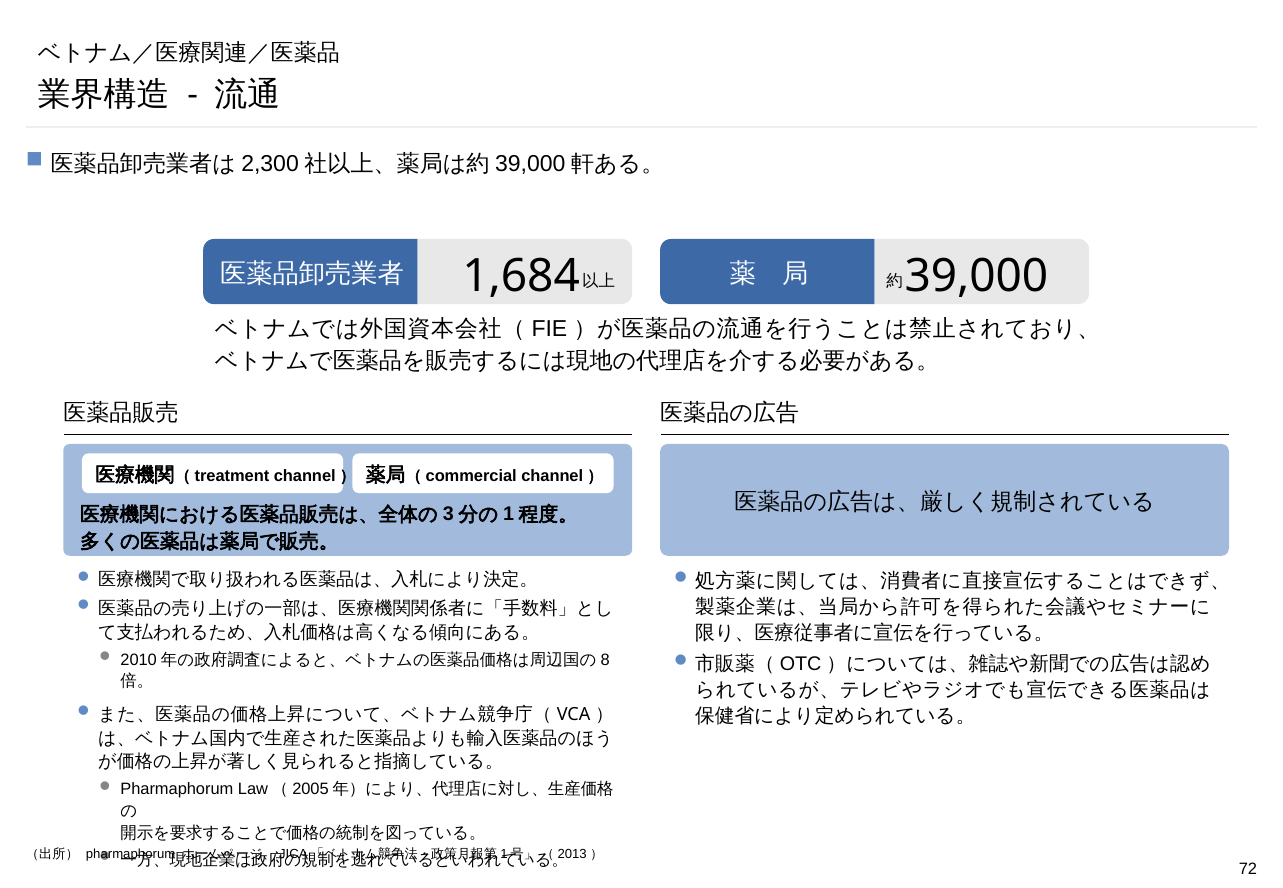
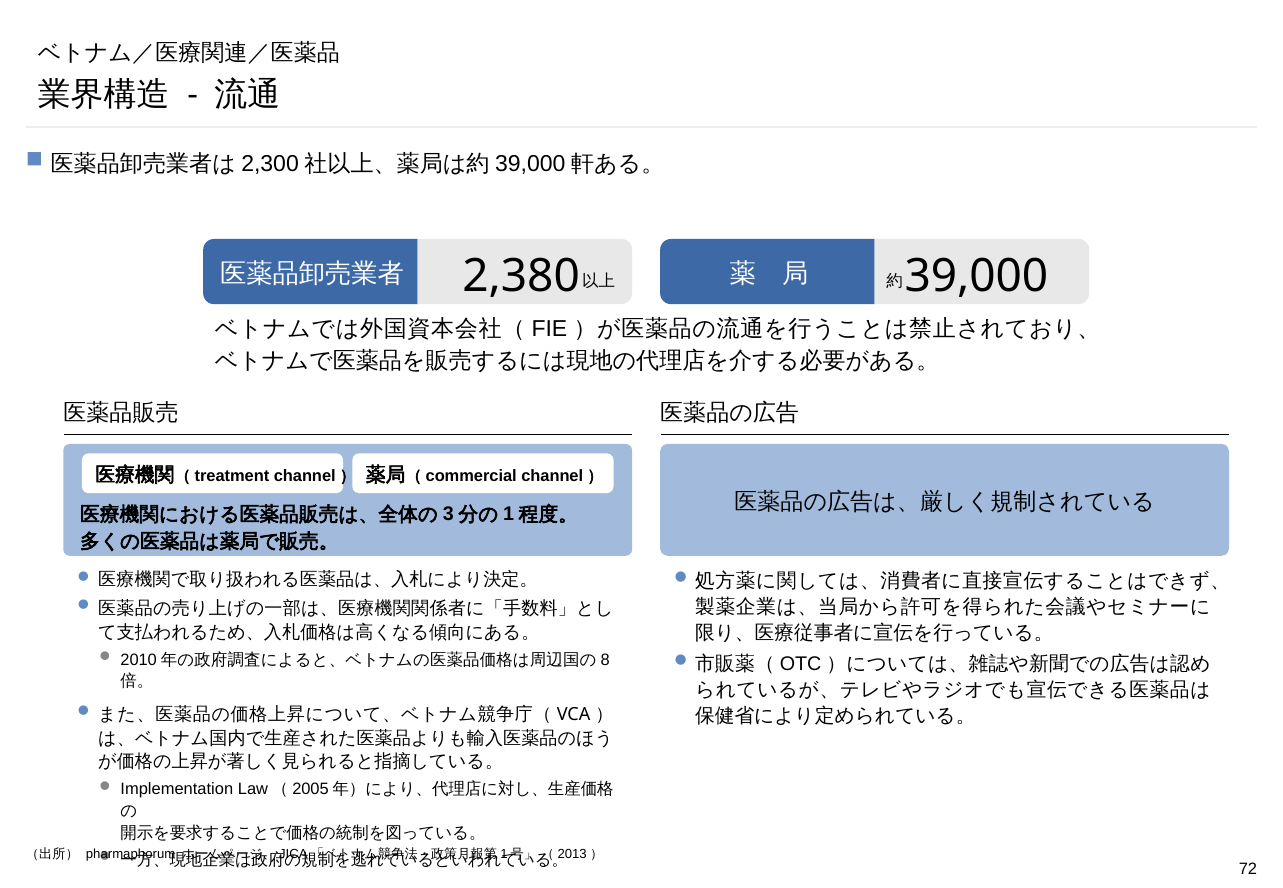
1,684: 1,684 -> 2,380 (521, 276)
Pharmaphorum: Pharmaphorum -> Implementation (177, 790)
